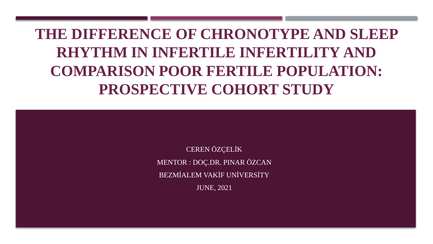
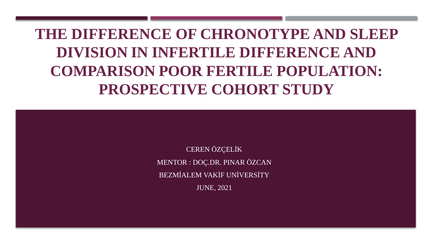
RHYTHM: RHYTHM -> DIVISION (92, 52)
INFERTILE INFERTILITY: INFERTILITY -> DIFFERENCE (290, 52)
